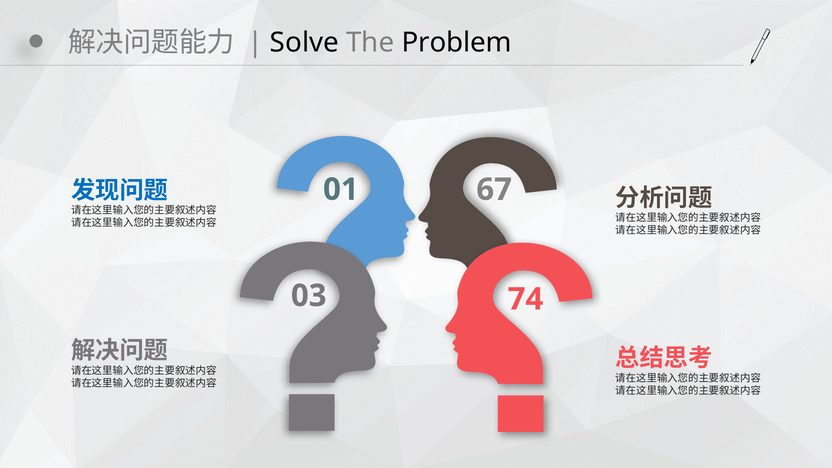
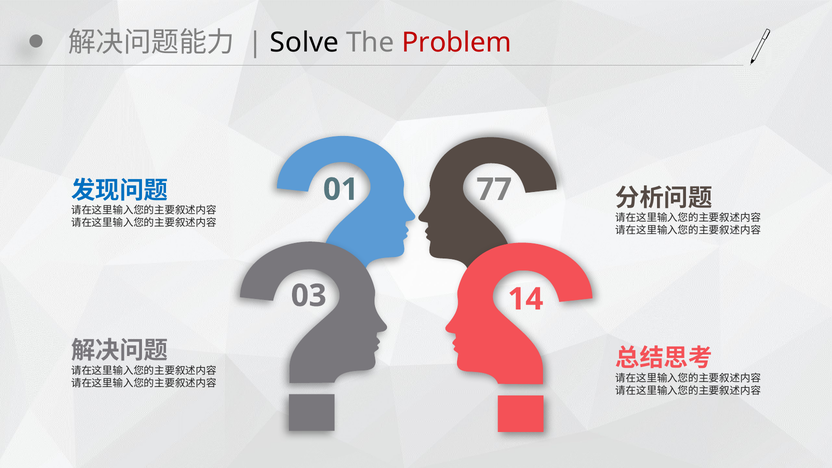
Problem colour: black -> red (457, 43)
67: 67 -> 77 (494, 190)
74: 74 -> 14 (525, 299)
